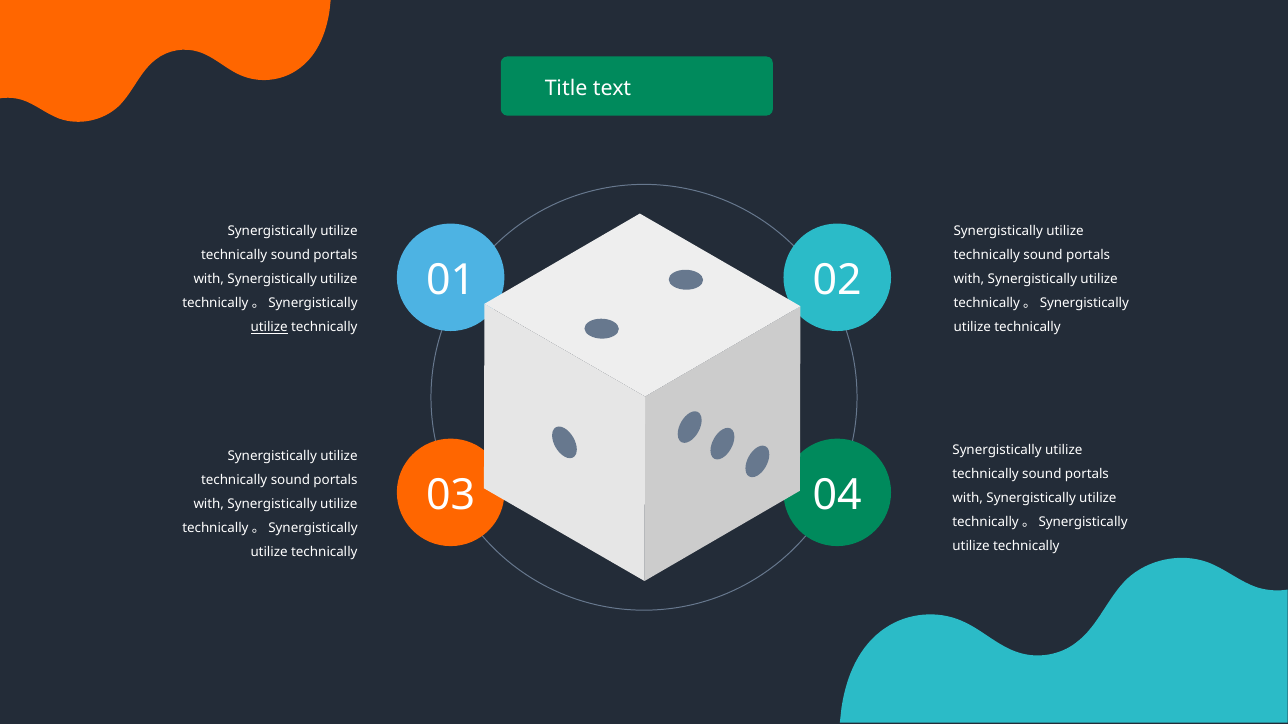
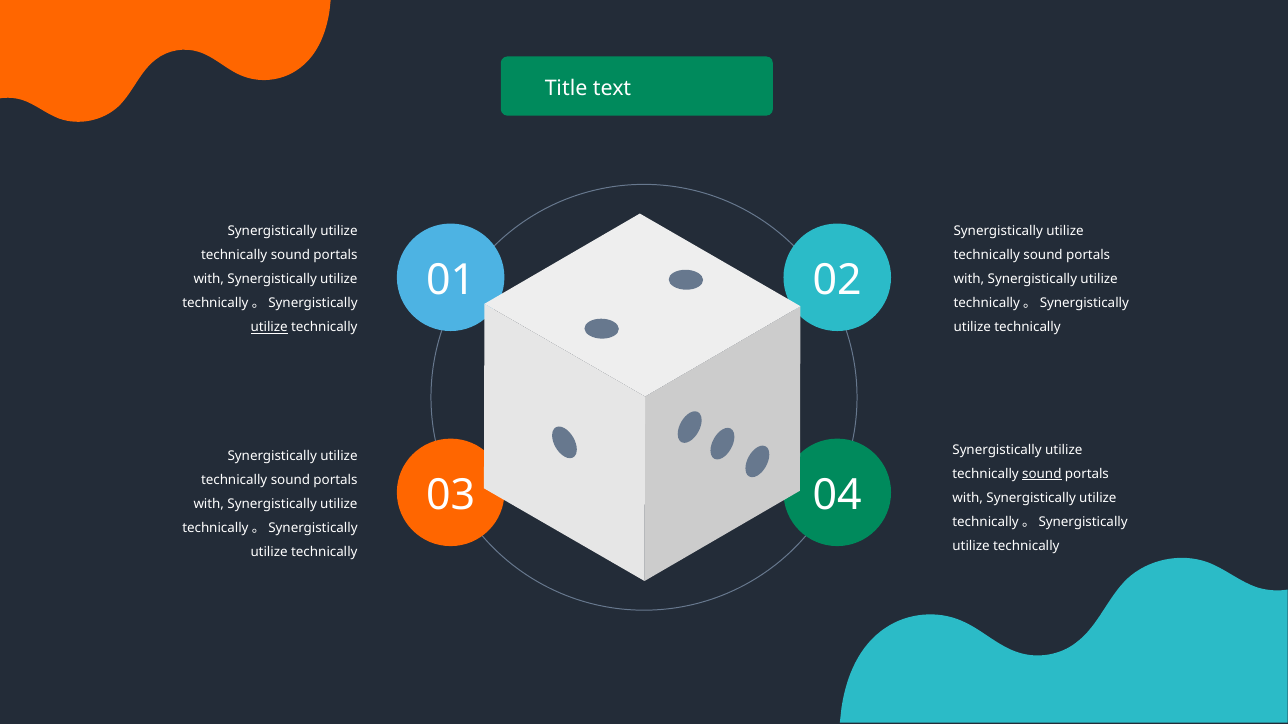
sound underline: none -> present (1042, 474)
